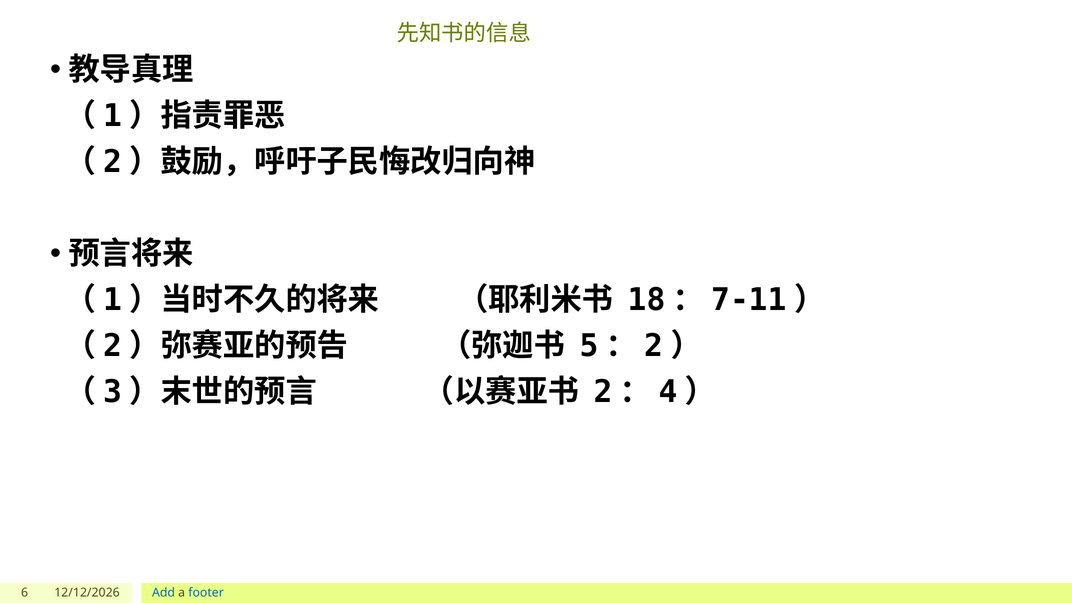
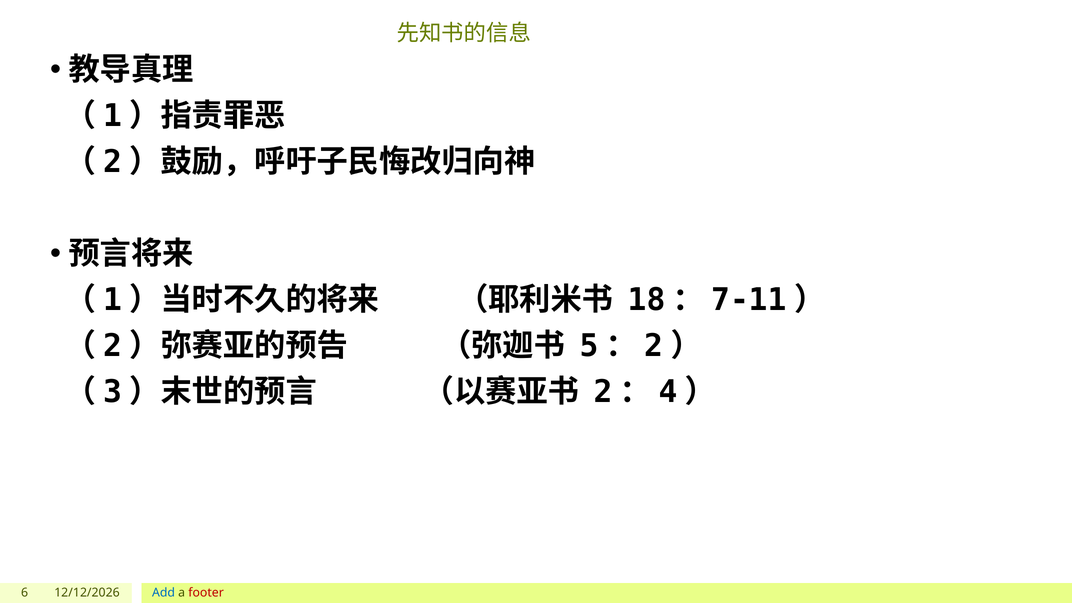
footer colour: blue -> red (206, 593)
